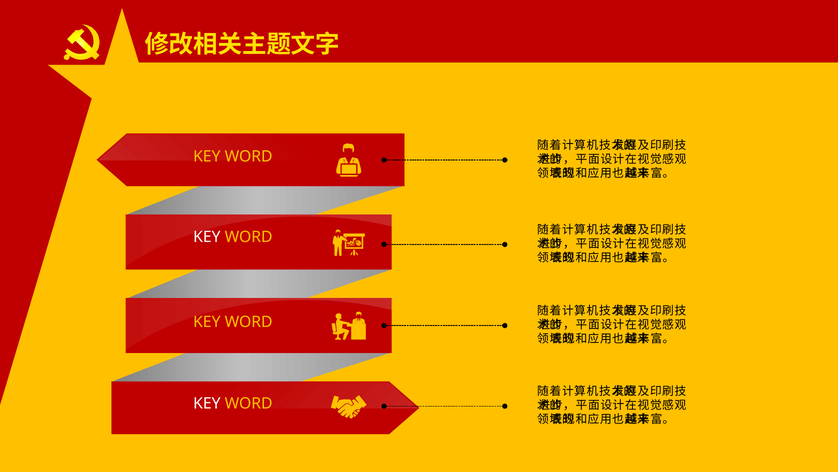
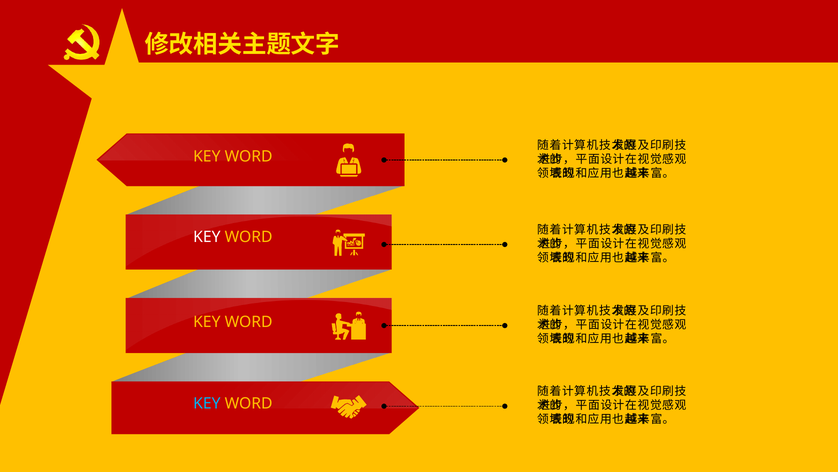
KEY colour: white -> light blue (207, 403)
